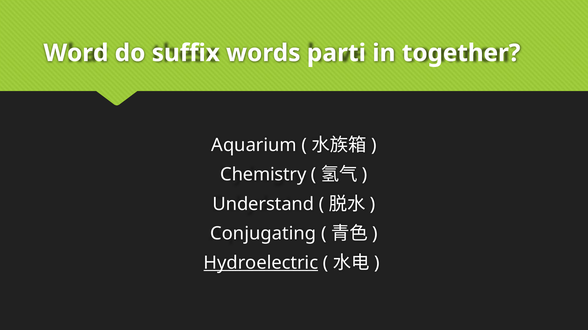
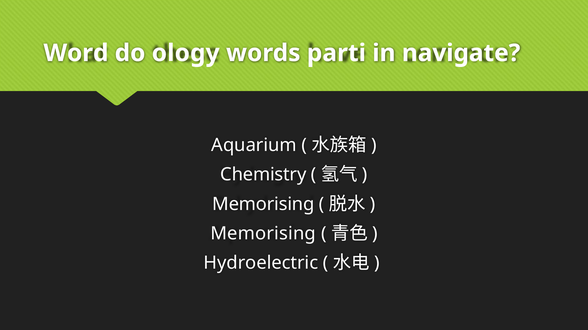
suffix: suffix -> ology (186, 53)
together: together -> navigate (461, 53)
Understand: Understand -> Memorising (263, 204)
Conjugating: Conjugating -> Memorising (263, 234)
Hydroelectric underline: present -> none (261, 263)
